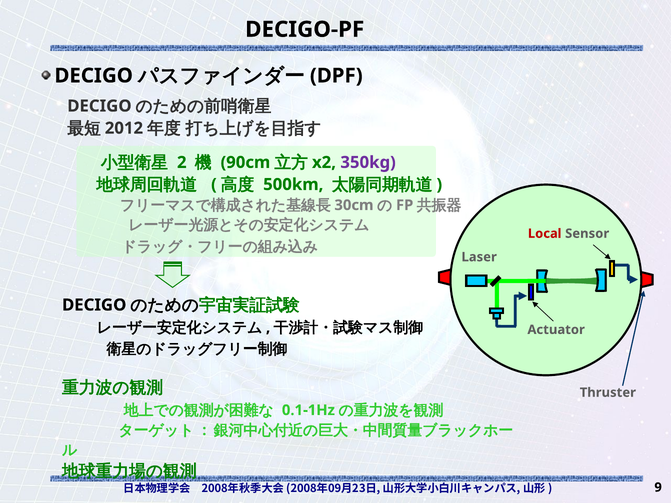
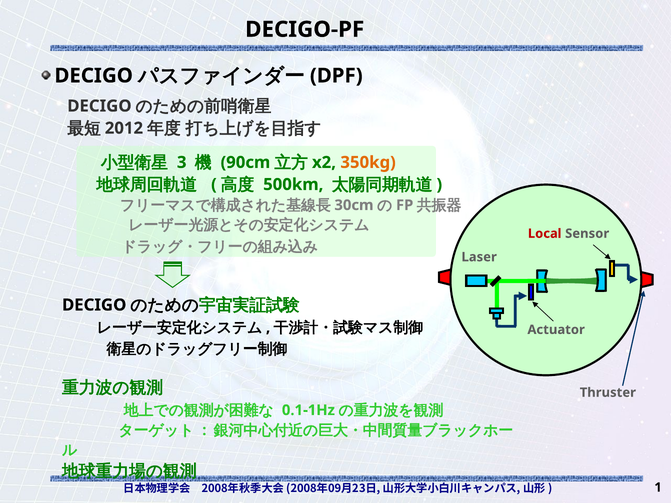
2: 2 -> 3 (182, 162)
350kg colour: purple -> orange (368, 162)
9: 9 -> 1 (658, 488)
